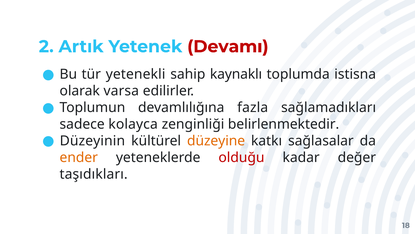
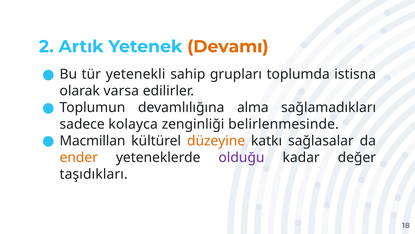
Devamı colour: red -> orange (228, 46)
kaynaklı: kaynaklı -> grupları (236, 74)
fazla: fazla -> alma (253, 107)
belirlenmektedir: belirlenmektedir -> belirlenmesinde (284, 124)
Düzeyinin: Düzeyinin -> Macmillan (93, 141)
olduğu colour: red -> purple (241, 157)
